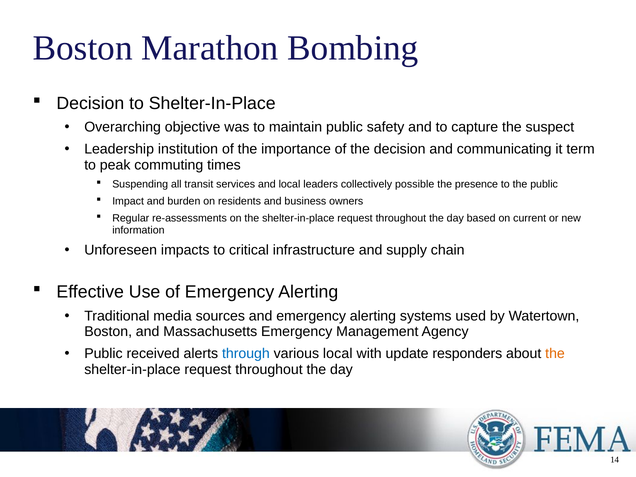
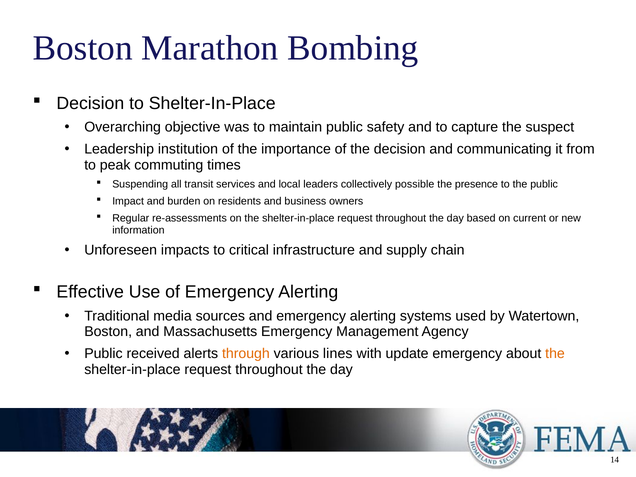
term: term -> from (581, 149)
through colour: blue -> orange (246, 354)
various local: local -> lines (338, 354)
update responders: responders -> emergency (467, 354)
